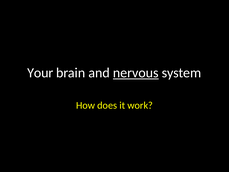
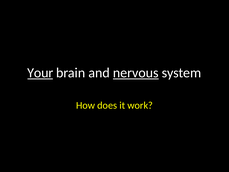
Your underline: none -> present (40, 73)
